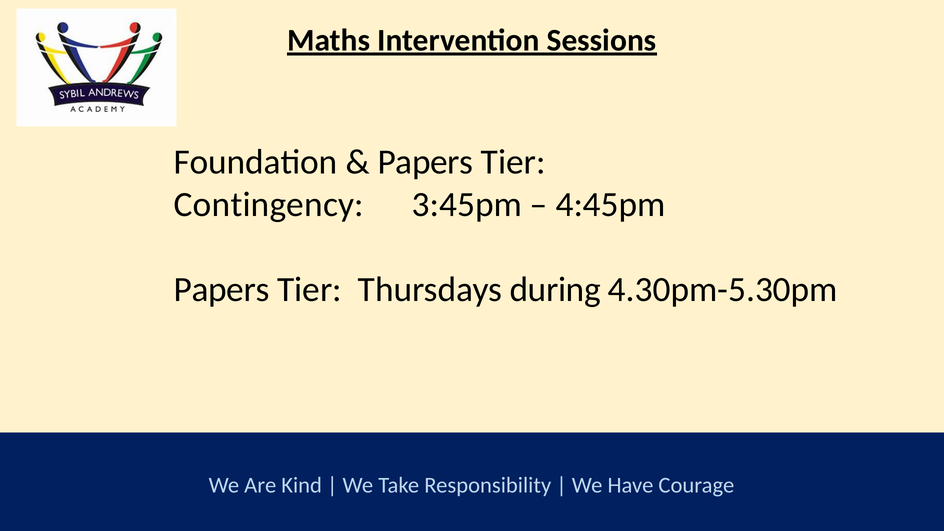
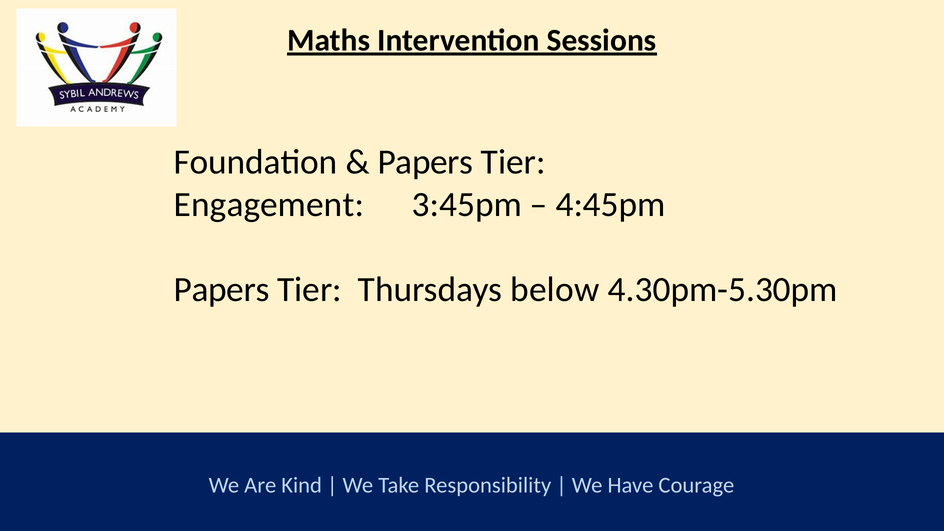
Contingency: Contingency -> Engagement (269, 205)
during: during -> below (555, 290)
